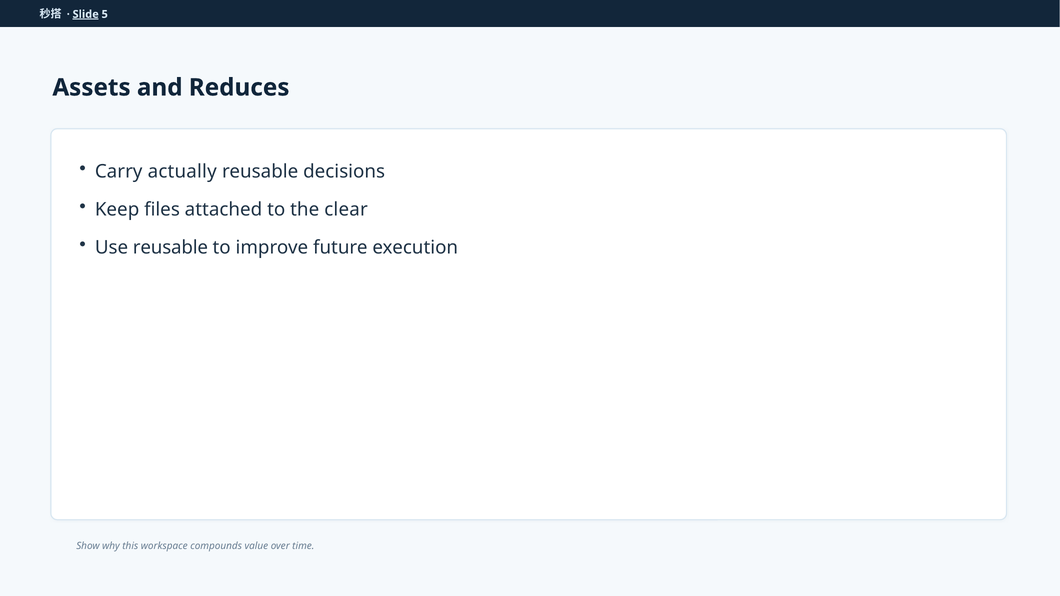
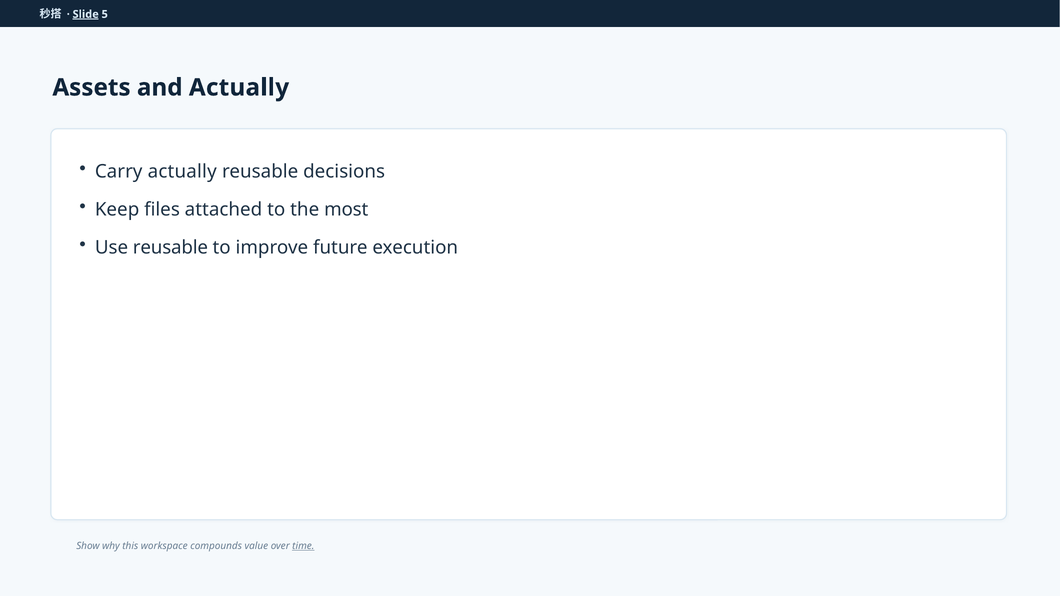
and Reduces: Reduces -> Actually (239, 88)
clear: clear -> most (346, 210)
time underline: none -> present (303, 546)
